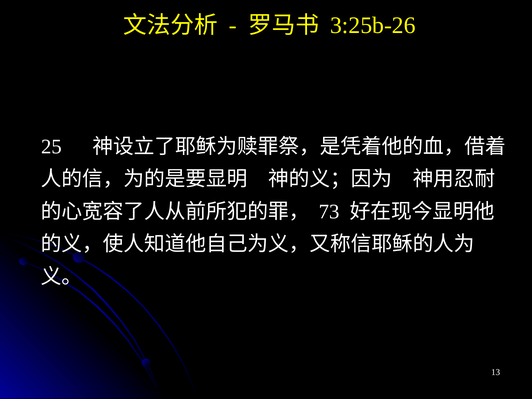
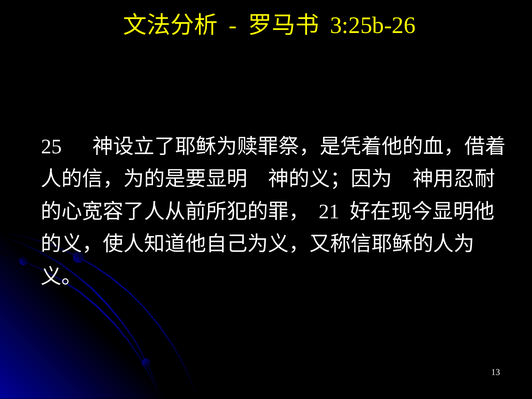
73: 73 -> 21 (329, 212)
